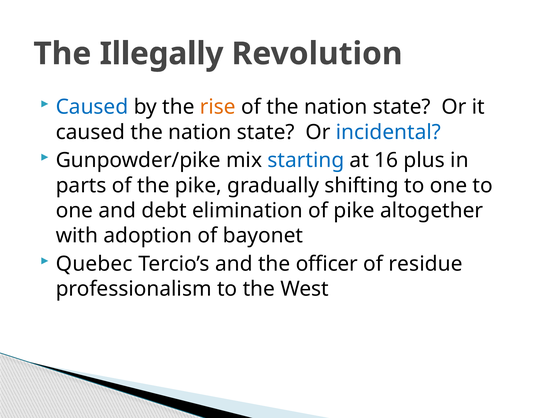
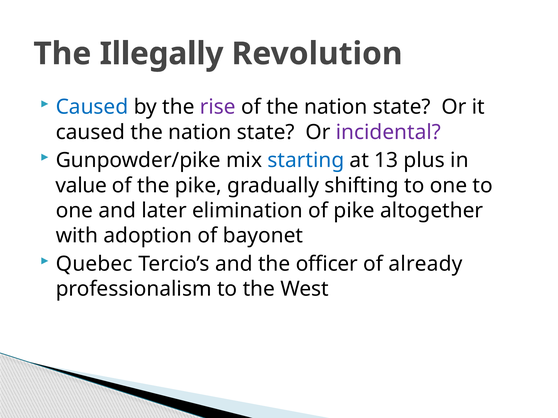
rise colour: orange -> purple (218, 107)
incidental colour: blue -> purple (388, 132)
16: 16 -> 13 (386, 161)
parts: parts -> value (81, 186)
debt: debt -> later (164, 211)
residue: residue -> already (426, 264)
